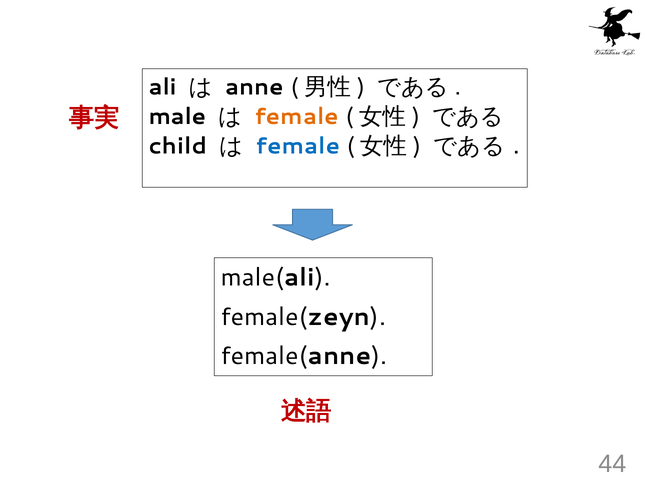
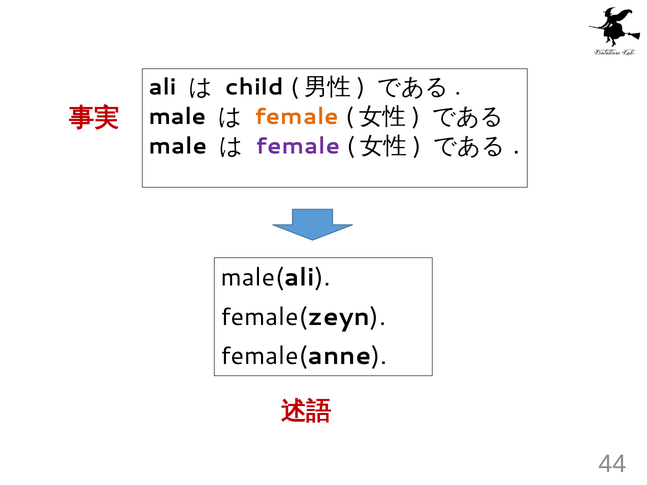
anne: anne -> child (255, 87)
child: child -> male (178, 146)
female colour: blue -> purple (298, 146)
